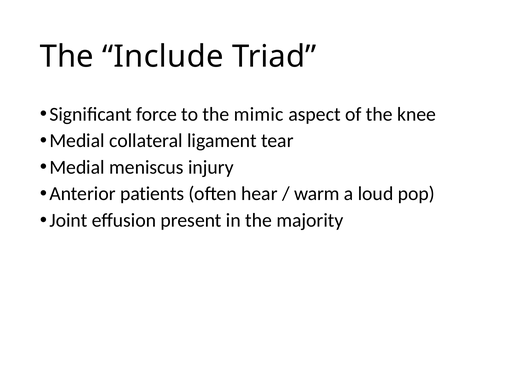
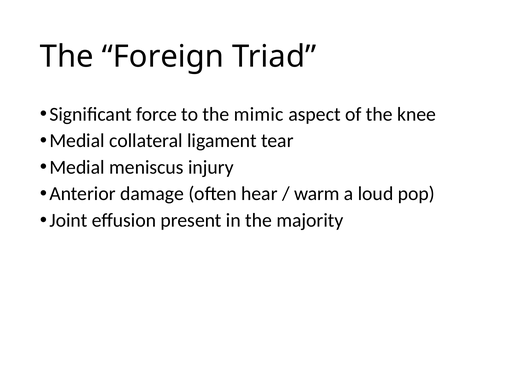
Include: Include -> Foreign (163, 57)
patients: patients -> damage (152, 194)
